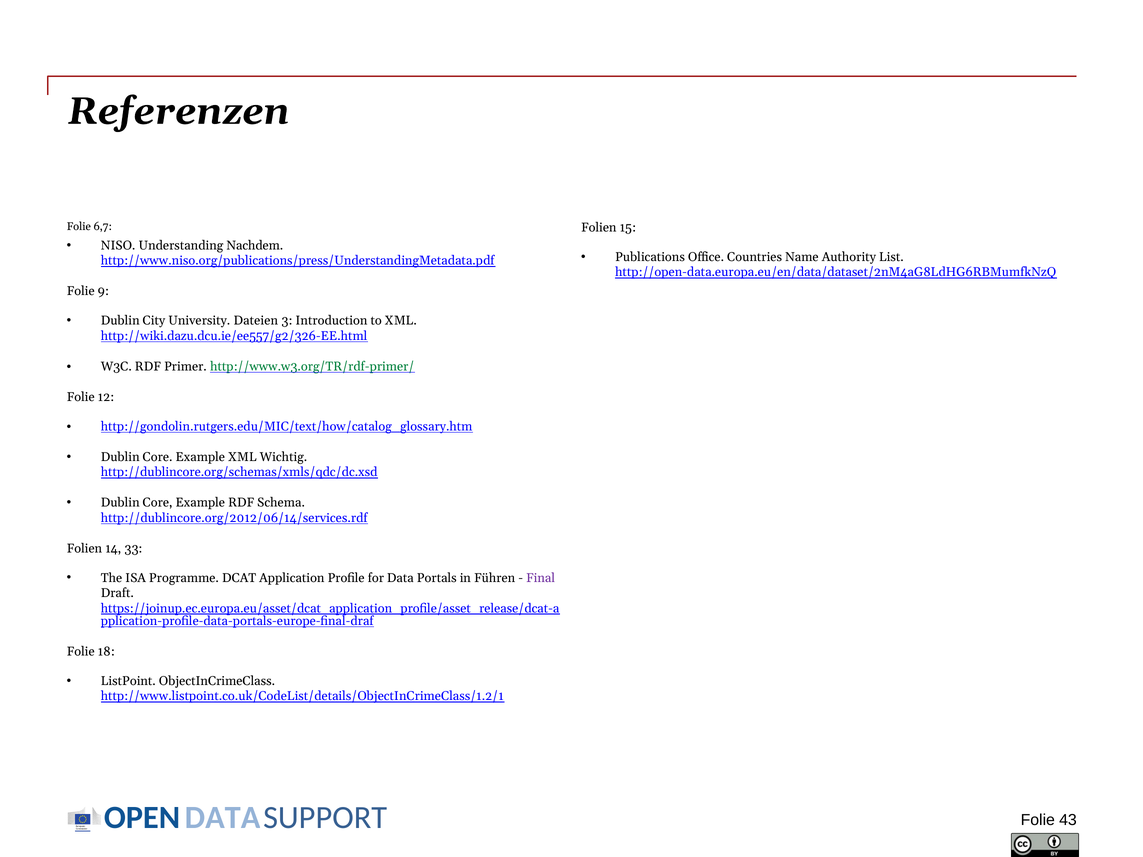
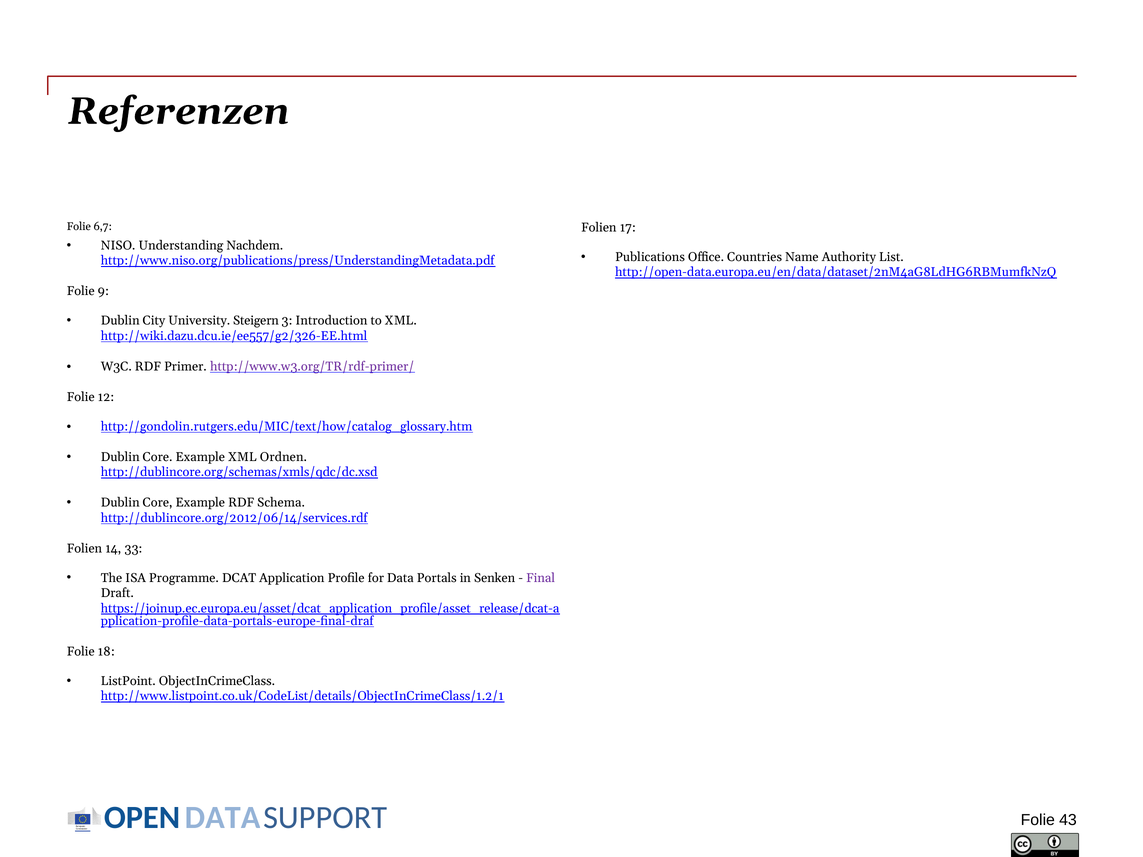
15: 15 -> 17 (628, 228)
Dateien: Dateien -> Steigern (256, 321)
http://www.w3.org/TR/rdf-primer/ colour: green -> purple (312, 367)
Wichtig: Wichtig -> Ordnen (283, 457)
Führen: Führen -> Senken (495, 578)
